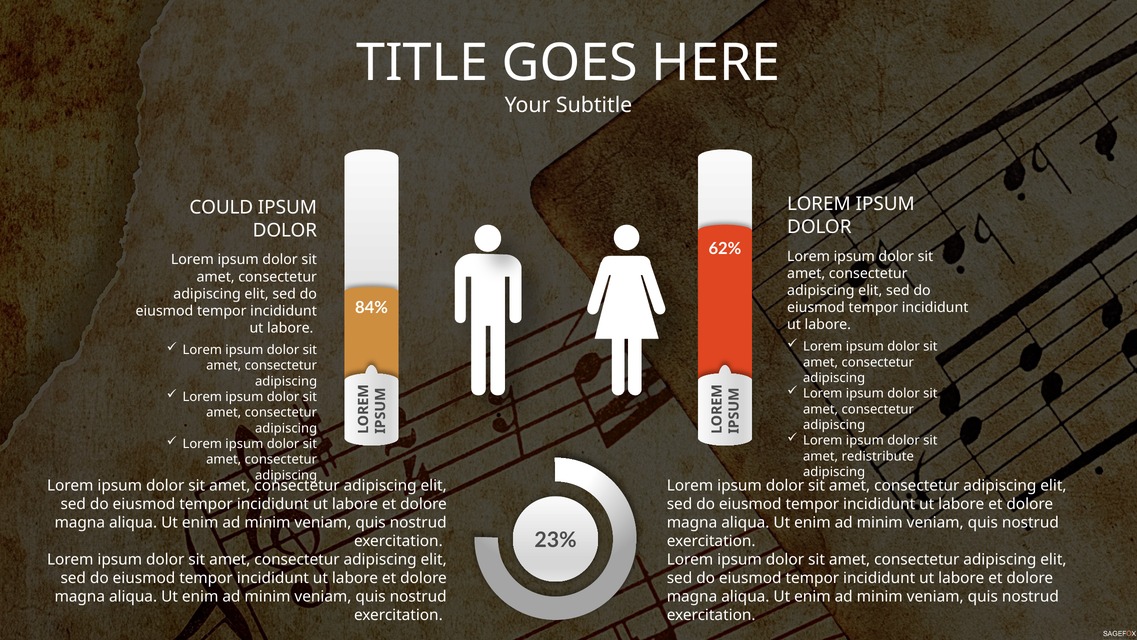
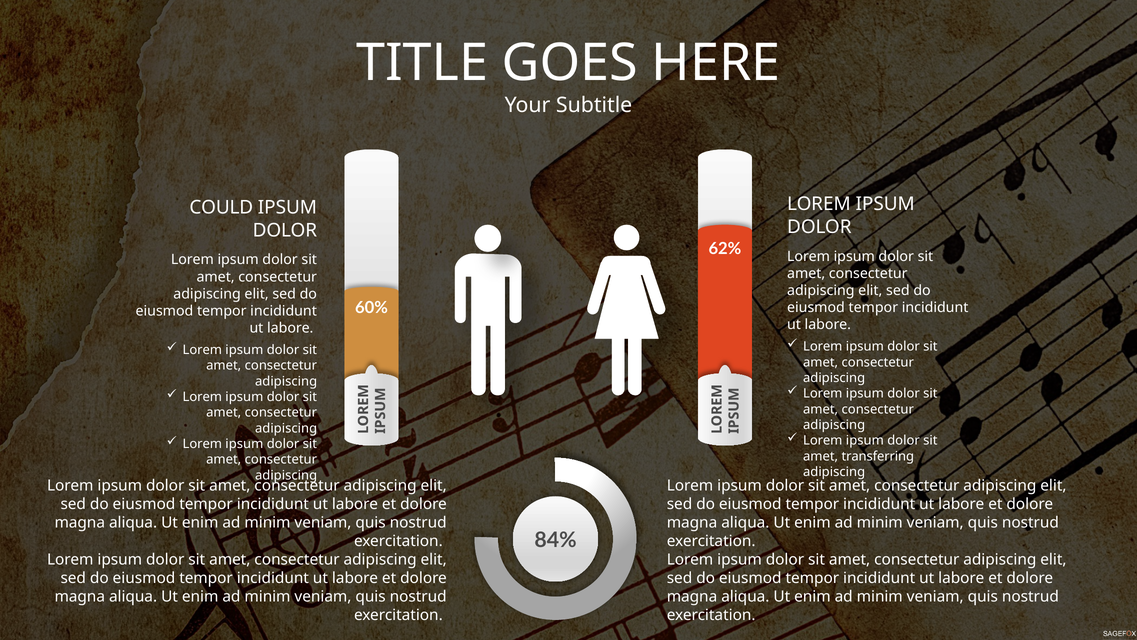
84%: 84% -> 60% (371, 308)
redistribute: redistribute -> transferring (878, 456)
23%: 23% -> 84% (556, 540)
